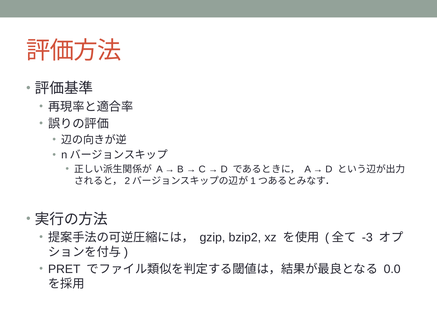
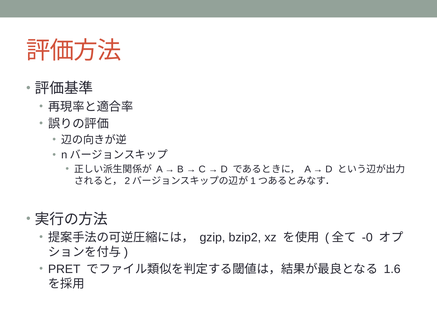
-3: -3 -> -0 (367, 237)
0.0: 0.0 -> 1.6 (392, 269)
